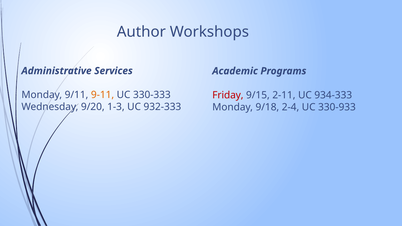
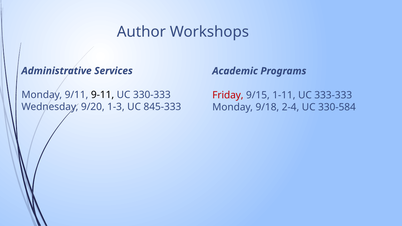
9-11 colour: orange -> black (103, 95)
2-11: 2-11 -> 1-11 (284, 95)
934-333: 934-333 -> 333-333 (333, 95)
932-333: 932-333 -> 845-333 (162, 107)
330-933: 330-933 -> 330-584 (337, 107)
